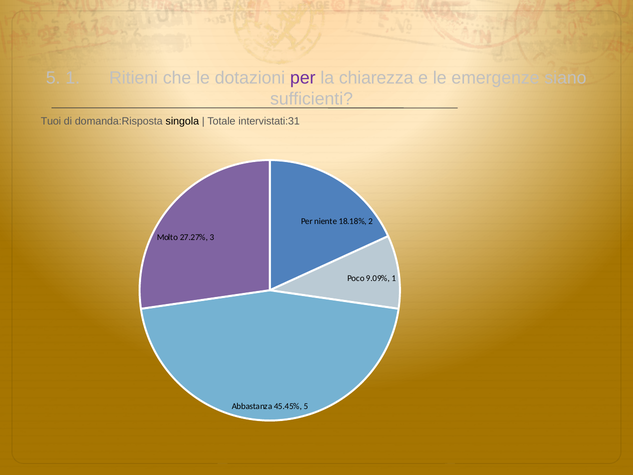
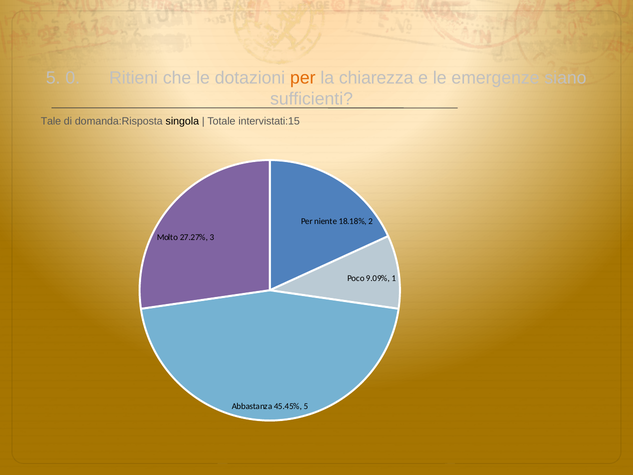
5 1: 1 -> 0 (73, 78)
per colour: purple -> orange (303, 78)
Tuoi: Tuoi -> Tale (51, 121)
intervistati:31: intervistati:31 -> intervistati:15 (269, 121)
